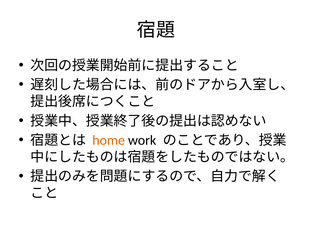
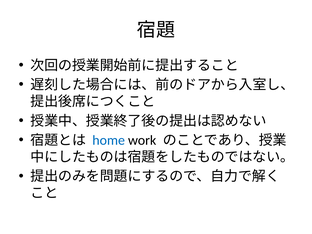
home colour: orange -> blue (109, 140)
